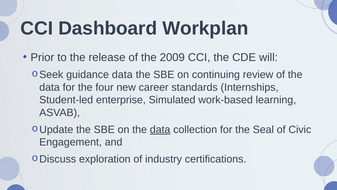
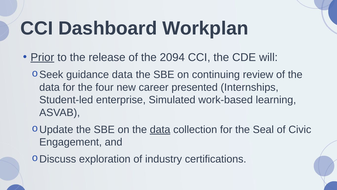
Prior underline: none -> present (42, 57)
2009: 2009 -> 2094 (172, 57)
standards: standards -> presented (195, 87)
